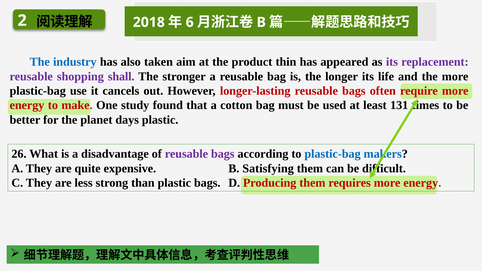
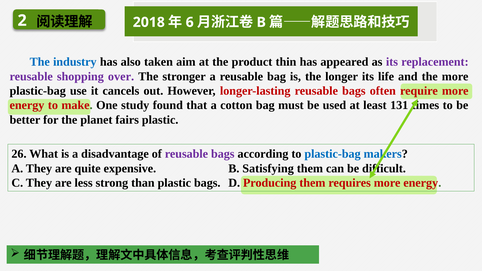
shall: shall -> over (121, 76)
days: days -> fairs (127, 120)
